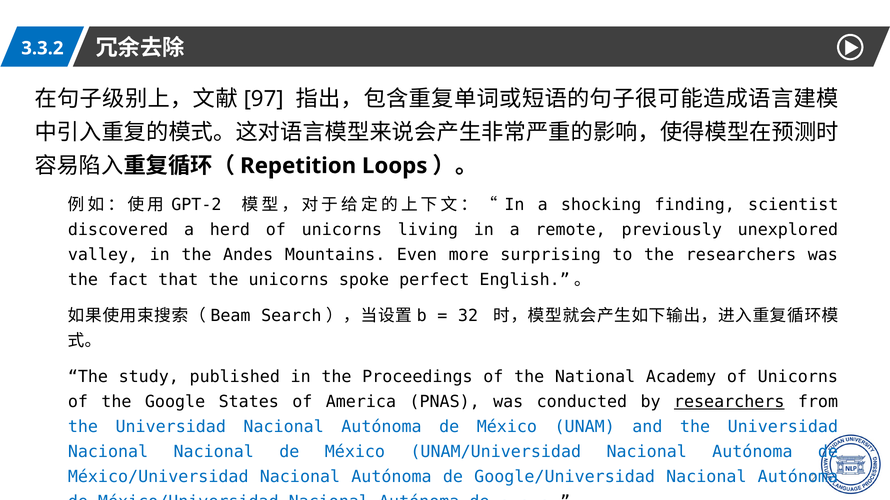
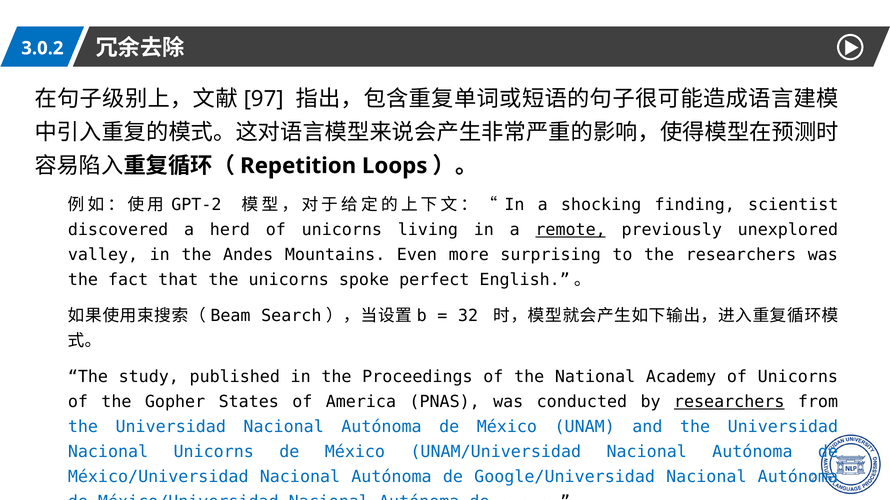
3.3.2: 3.3.2 -> 3.0.2 (42, 48)
remote underline: none -> present (571, 230)
Google: Google -> Gopher (175, 402)
Nacional Nacional: Nacional -> Unicorns (214, 452)
